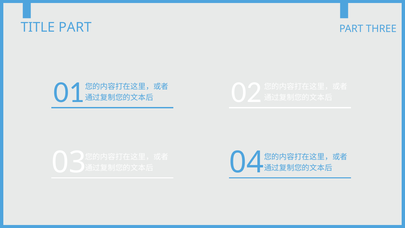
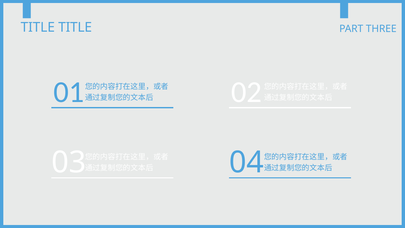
TITLE PART: PART -> TITLE (75, 27)
